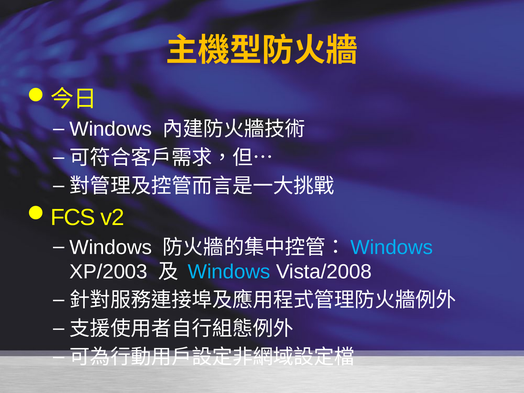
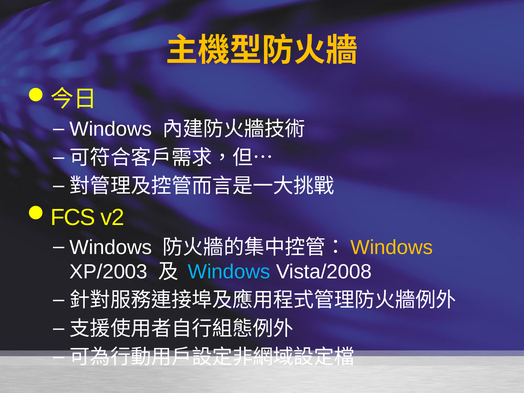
Windows colour: light blue -> yellow (392, 247)
